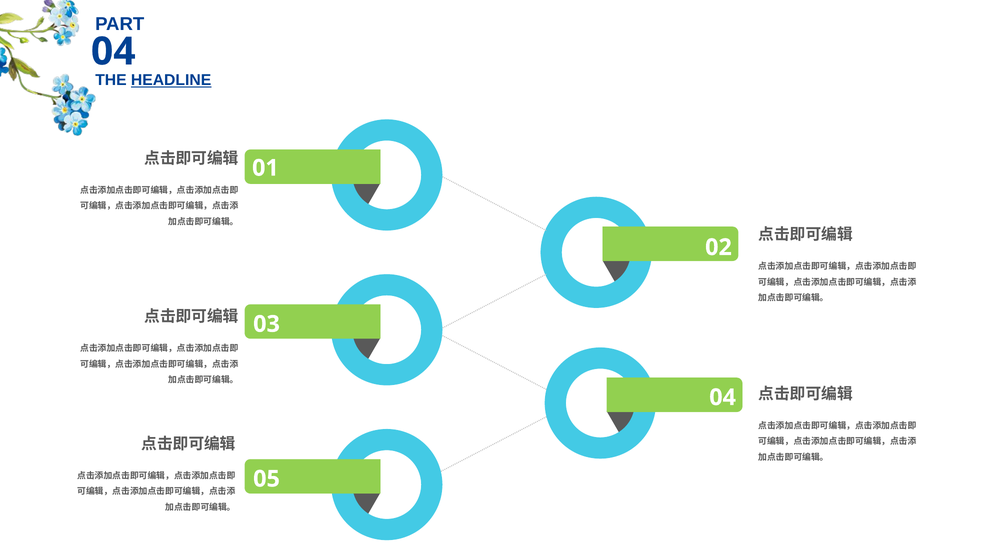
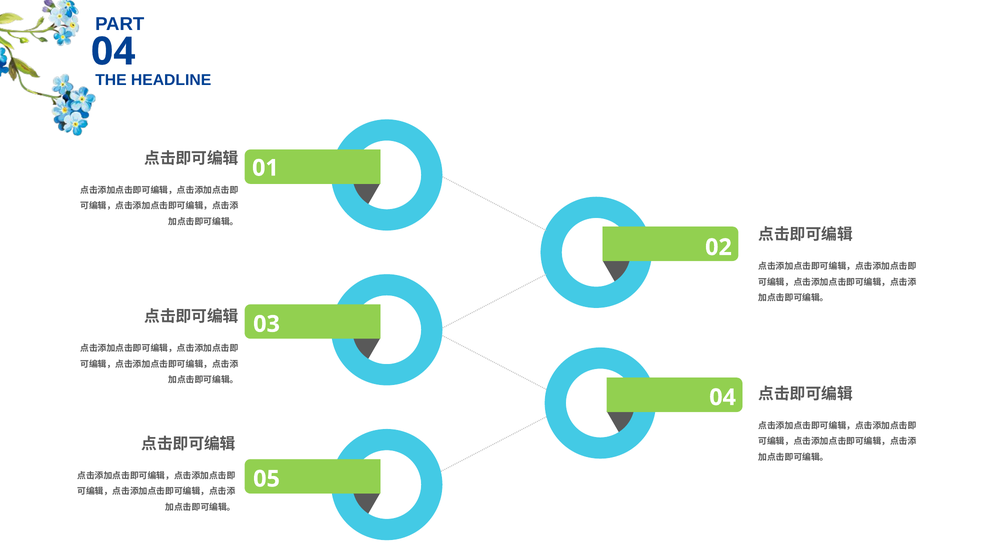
HEADLINE underline: present -> none (171, 80)
